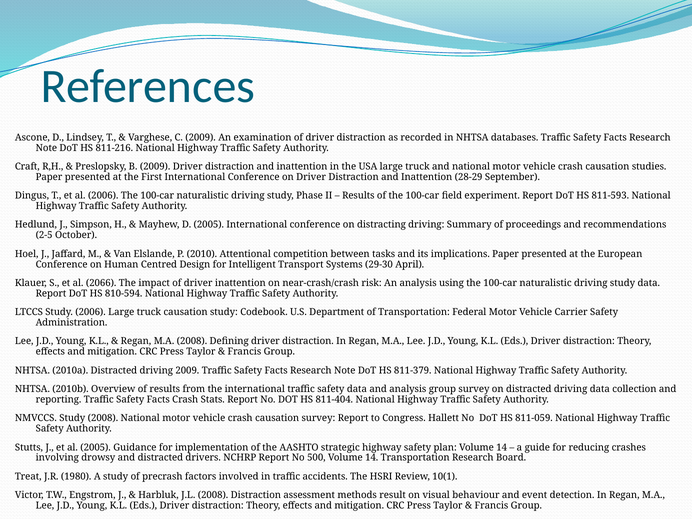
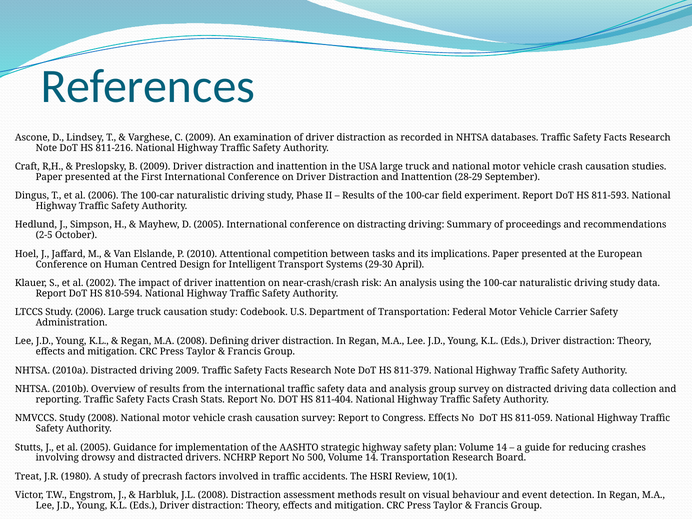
2066: 2066 -> 2002 (101, 283)
Congress Hallett: Hallett -> Effects (444, 418)
